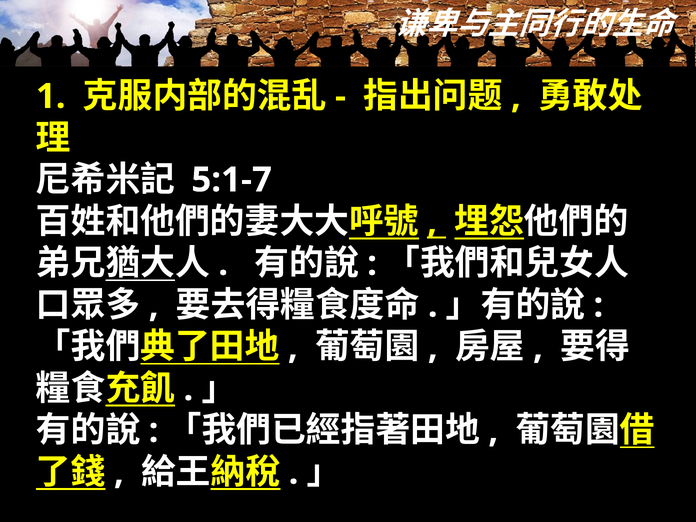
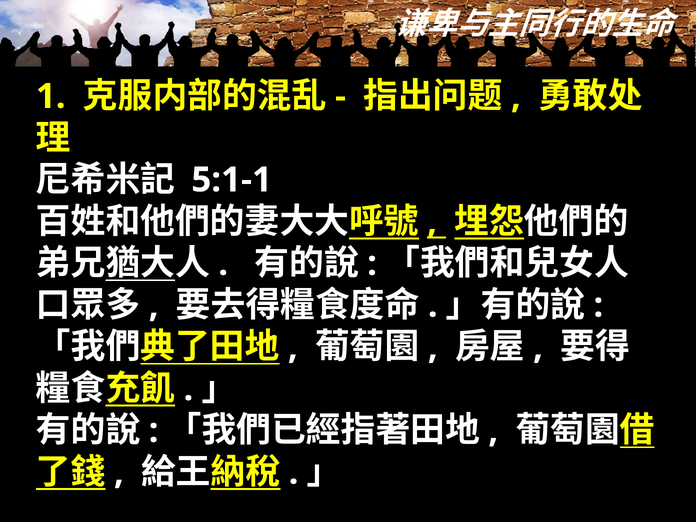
5:1-7: 5:1-7 -> 5:1-1 (232, 180)
